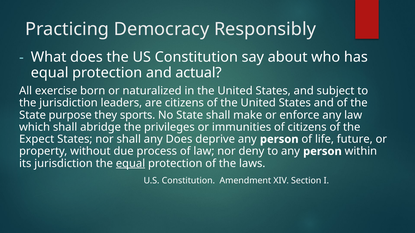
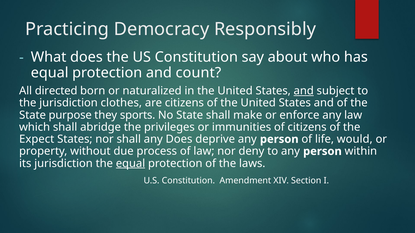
actual: actual -> count (198, 73)
exercise: exercise -> directed (56, 91)
and underline: none -> present (304, 91)
leaders: leaders -> clothes (121, 103)
future: future -> would (355, 139)
